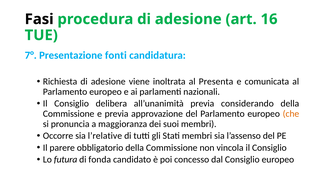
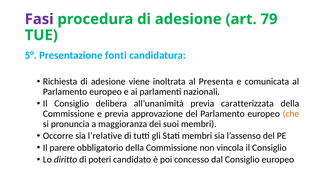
Fasi colour: black -> purple (39, 19)
16: 16 -> 79 (269, 19)
7°: 7° -> 5° (31, 56)
considerando: considerando -> caratterizzata (247, 104)
futura: futura -> diritto (66, 160)
fonda: fonda -> poteri (100, 160)
